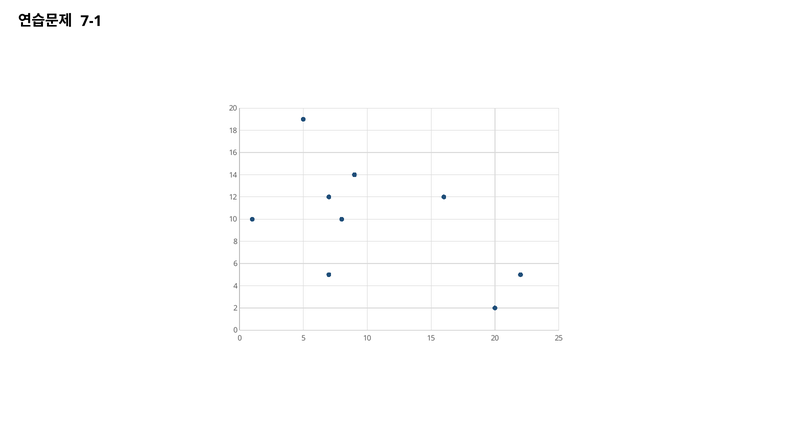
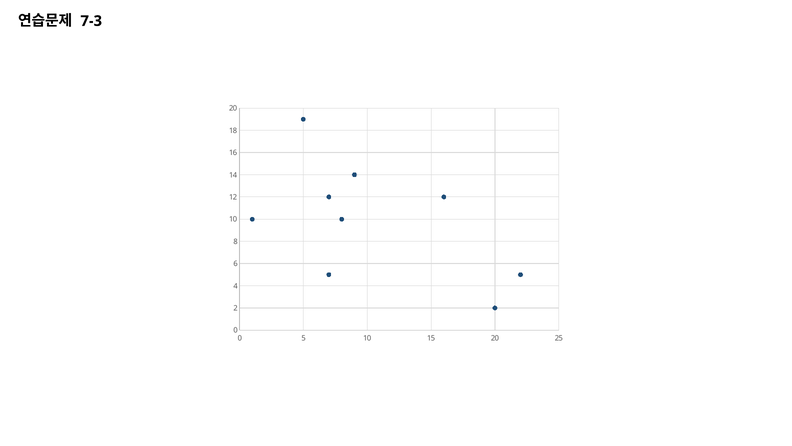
7-1: 7-1 -> 7-3 (91, 21)
